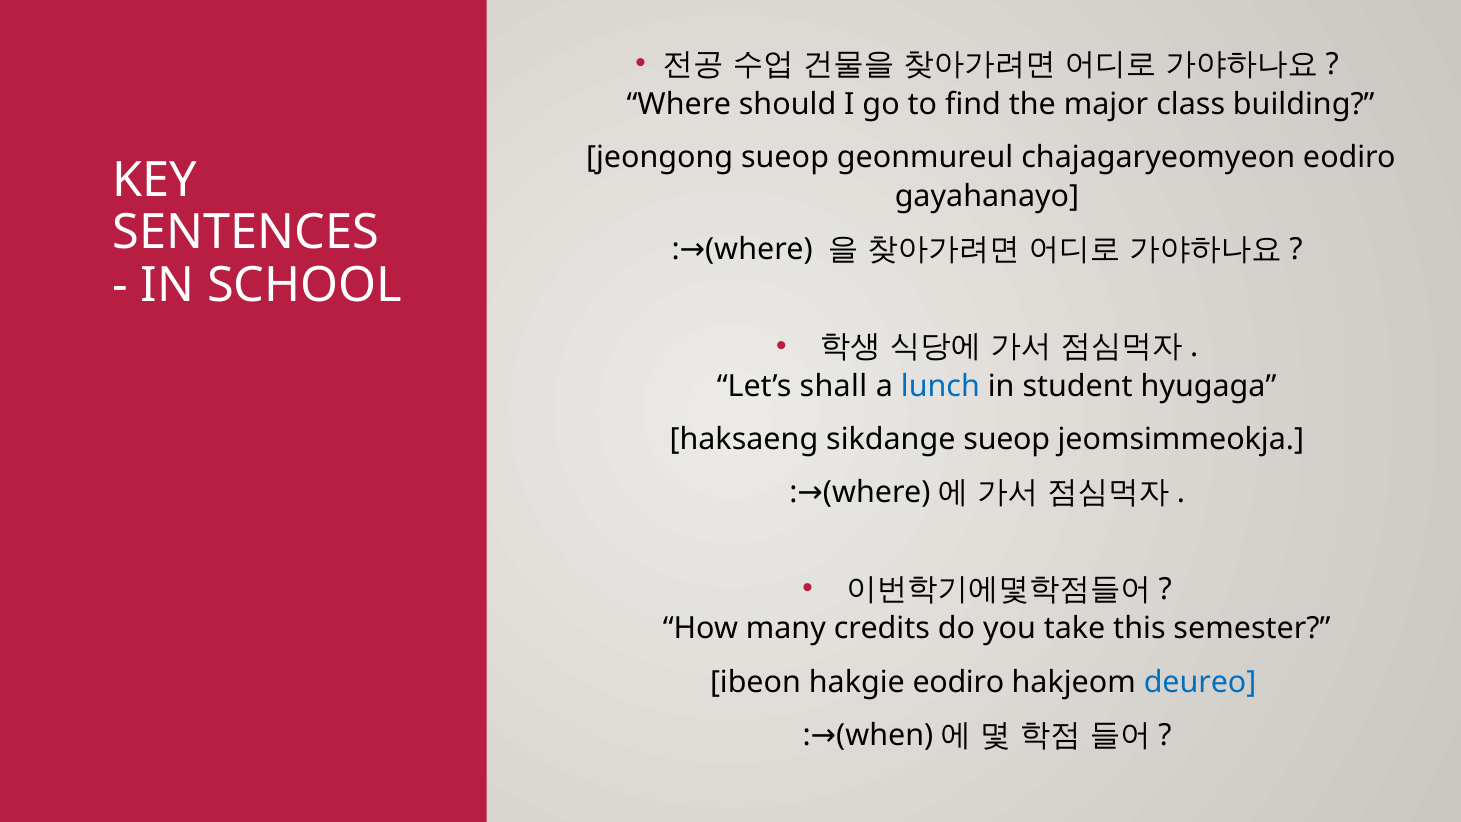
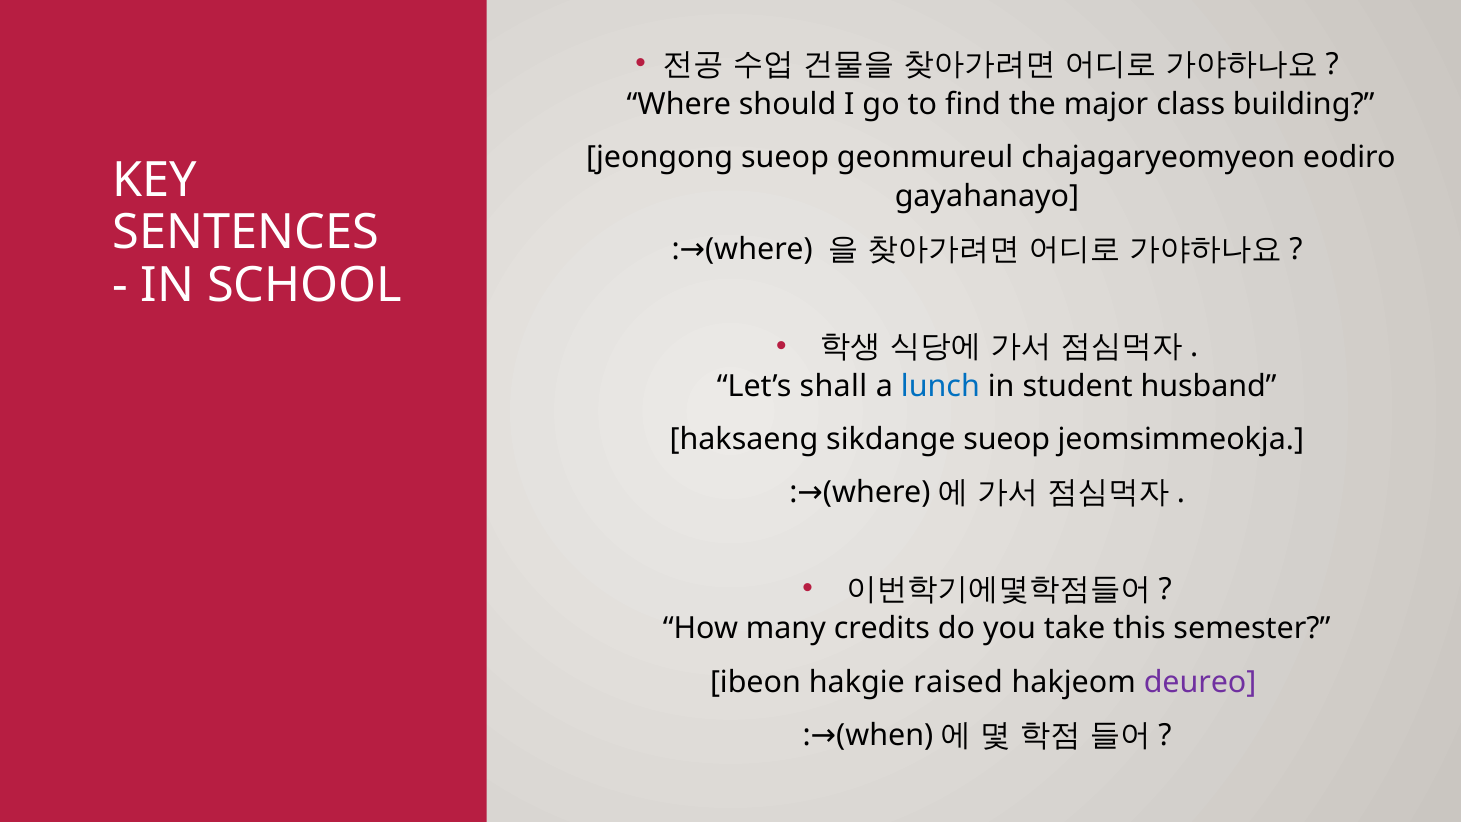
hyugaga: hyugaga -> husband (1209, 386)
hakgie eodiro: eodiro -> raised (958, 682)
deureo colour: blue -> purple (1200, 682)
